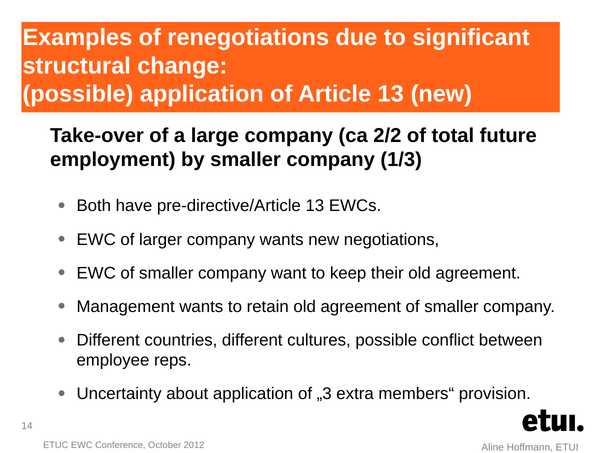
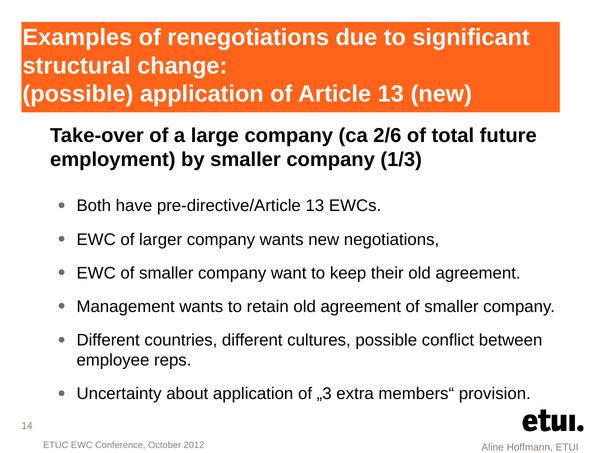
2/2: 2/2 -> 2/6 (387, 136)
